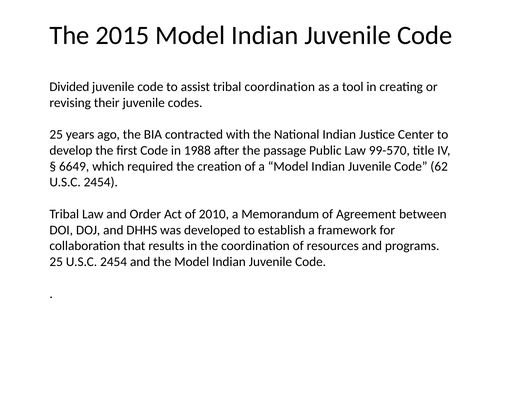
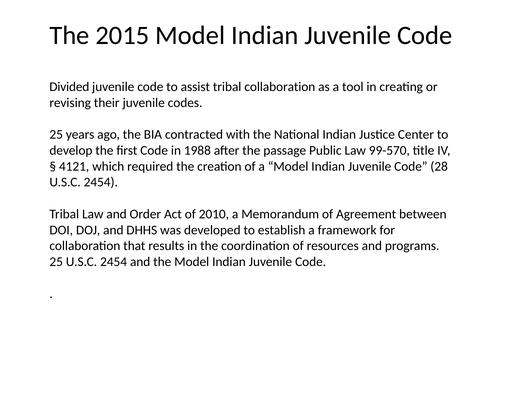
tribal coordination: coordination -> collaboration (280, 87)
6649: 6649 -> 4121 (74, 166)
62: 62 -> 28 (439, 166)
